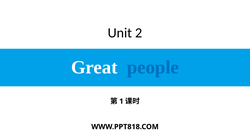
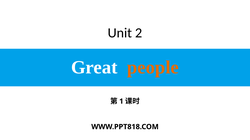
people colour: blue -> orange (153, 68)
